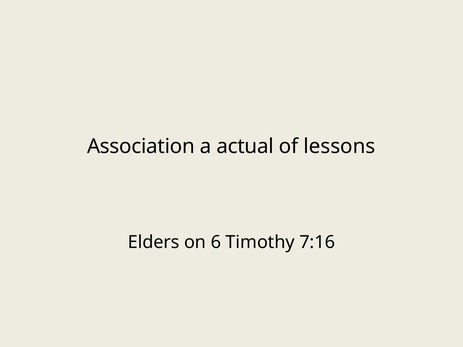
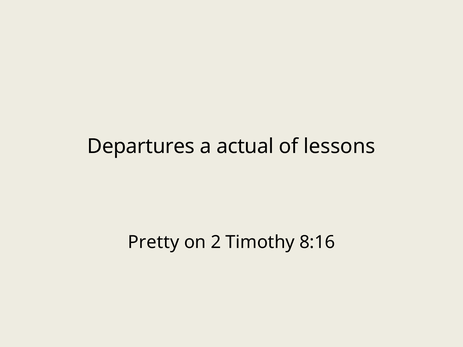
Association: Association -> Departures (141, 147)
Elders: Elders -> Pretty (154, 242)
6: 6 -> 2 (216, 242)
7:16: 7:16 -> 8:16 (317, 242)
